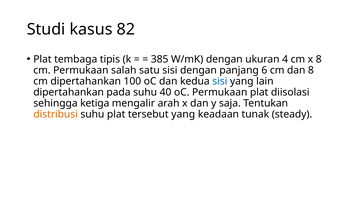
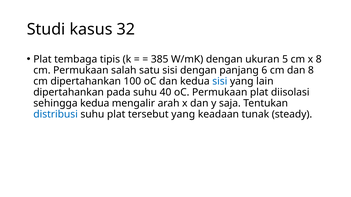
82: 82 -> 32 (126, 29)
4: 4 -> 5 (285, 59)
sehingga ketiga: ketiga -> kedua (95, 103)
distribusi colour: orange -> blue (56, 115)
